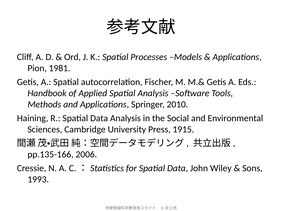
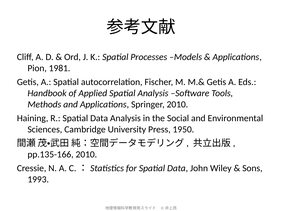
1915: 1915 -> 1950 (183, 130)
pp.135-166 2006: 2006 -> 2010 (86, 155)
